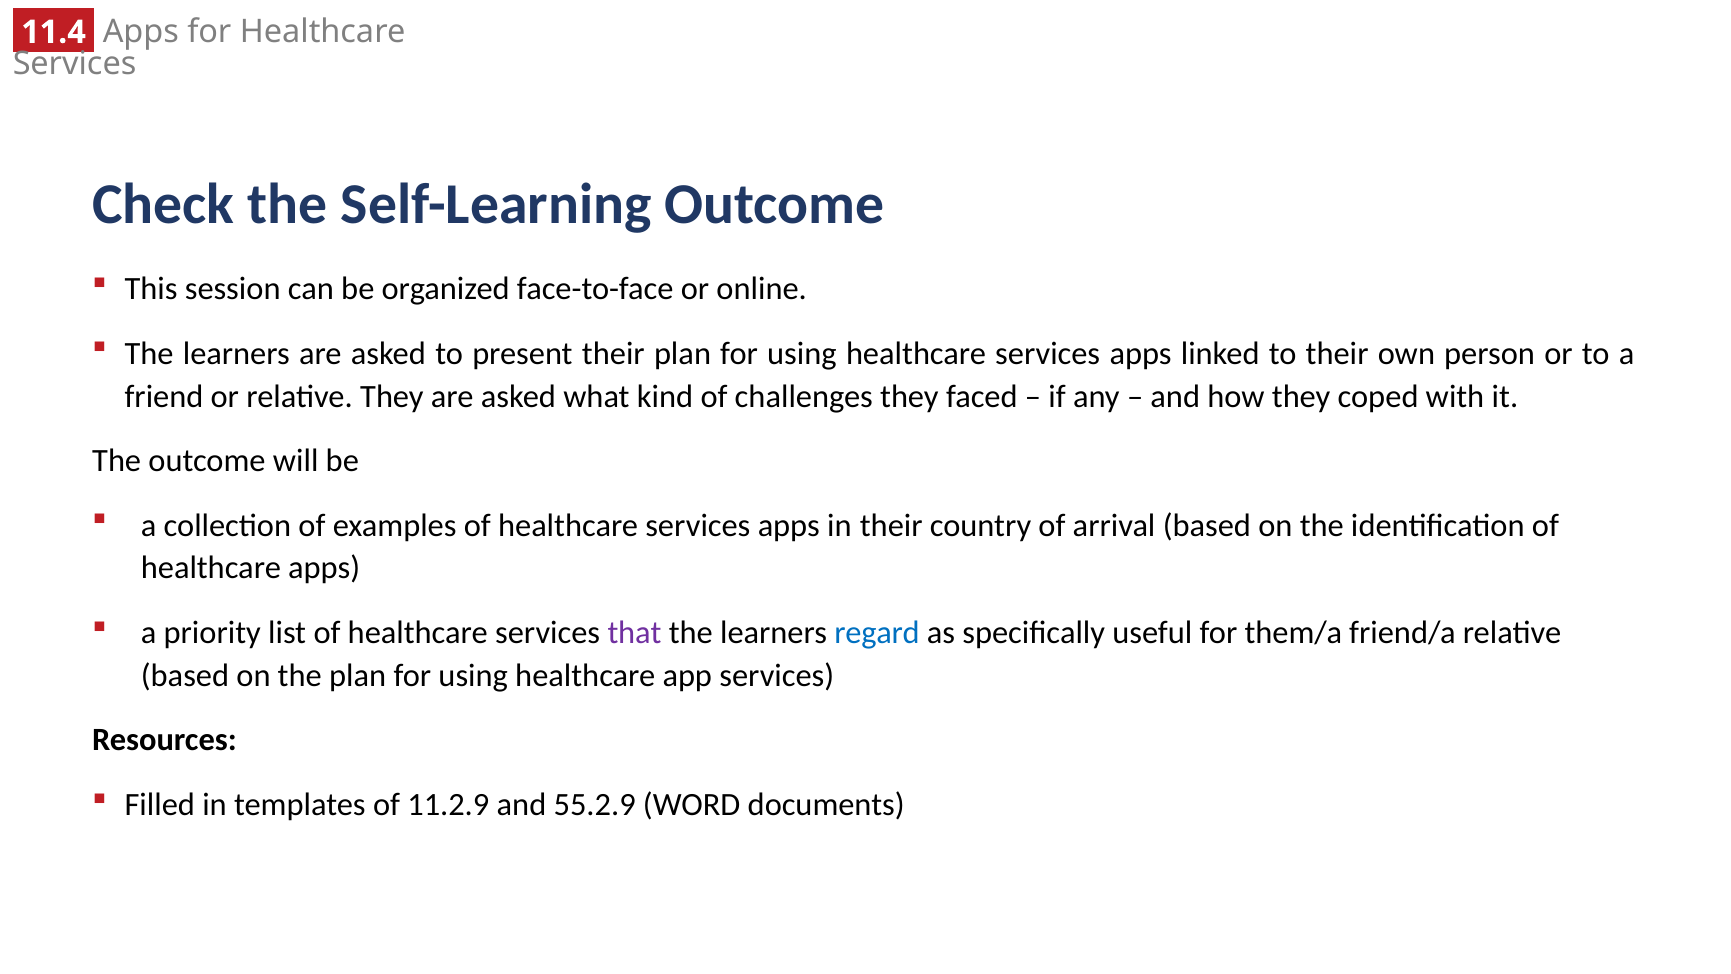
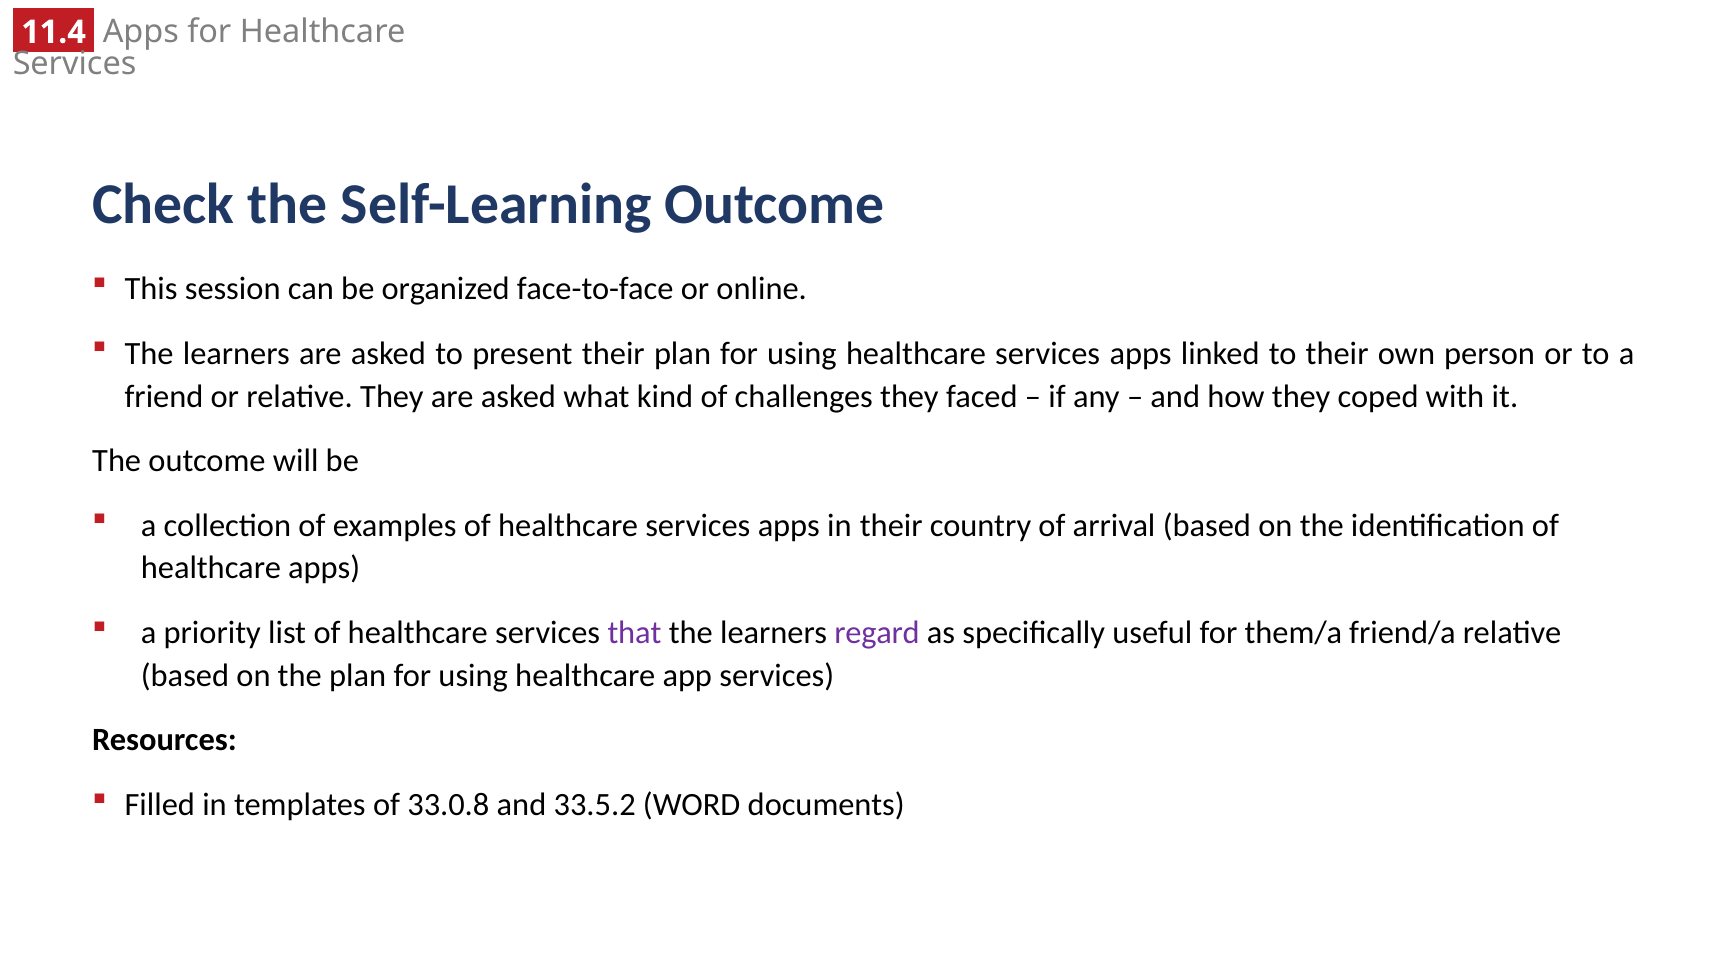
regard colour: blue -> purple (877, 633)
11.2.9: 11.2.9 -> 33.0.8 (448, 804)
55.2.9: 55.2.9 -> 33.5.2 (595, 804)
